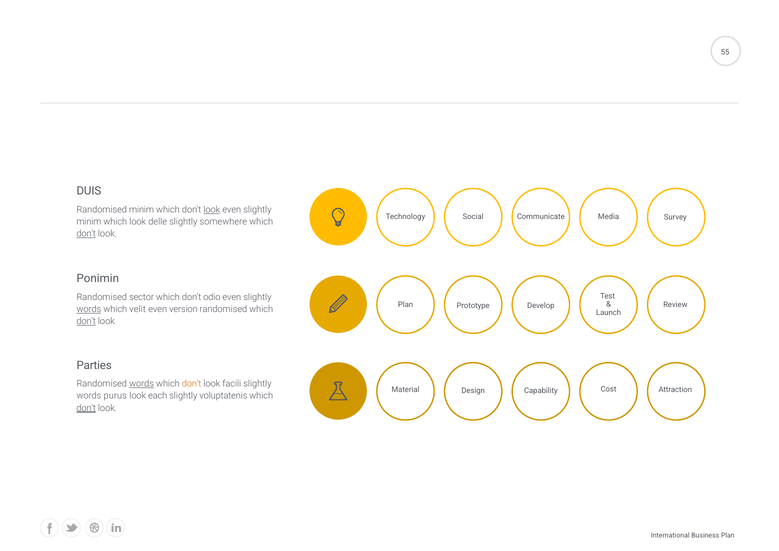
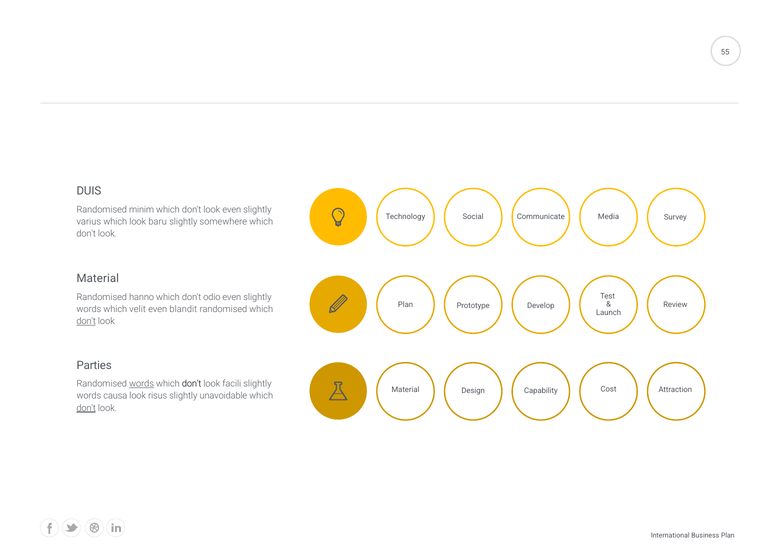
look underline: present -> none (212, 209)
minim: minim -> varius (89, 222)
delle: delle -> baru (158, 222)
don't underline: present -> none (86, 234)
Ponimin: Ponimin -> Material (98, 278)
sector: sector -> hanno (142, 297)
words underline: present -> none (89, 309)
version: version -> blandit (183, 309)
don't colour: orange -> black (192, 384)
purus: purus -> causa (115, 396)
each: each -> risus (158, 396)
voluptatenis: voluptatenis -> unavoidable (223, 396)
